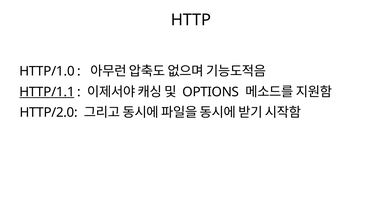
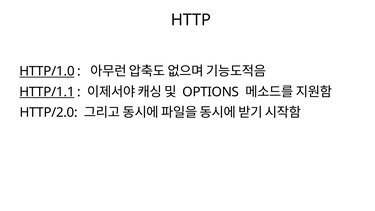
HTTP/1.0 underline: none -> present (47, 71)
